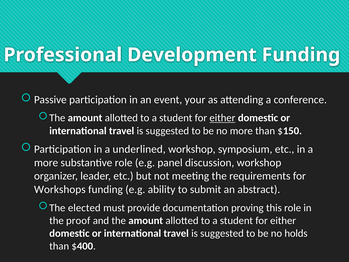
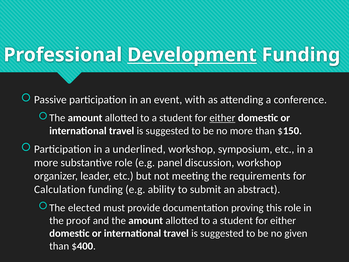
Development underline: none -> present (192, 55)
your: your -> with (195, 100)
Workshops: Workshops -> Calculation (60, 189)
holds: holds -> given (296, 233)
